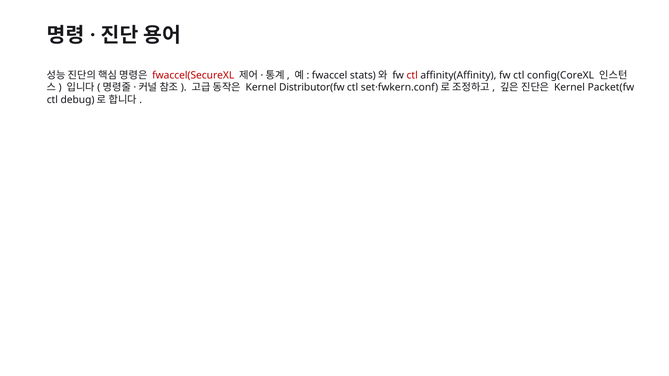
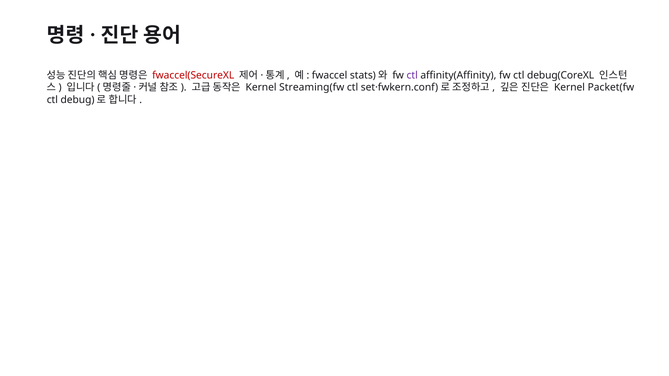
ctl colour: red -> purple (412, 75)
config(CoreXL: config(CoreXL -> debug(CoreXL (561, 75)
Distributor(fw: Distributor(fw -> Streaming(fw (312, 88)
